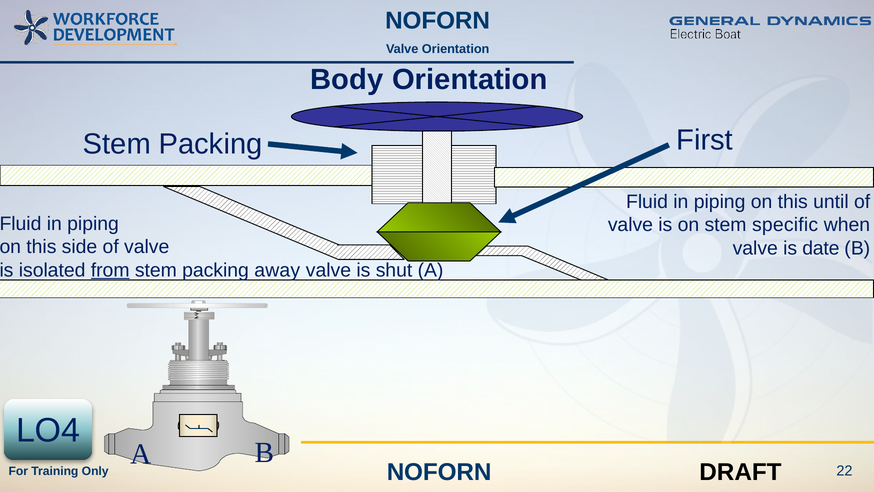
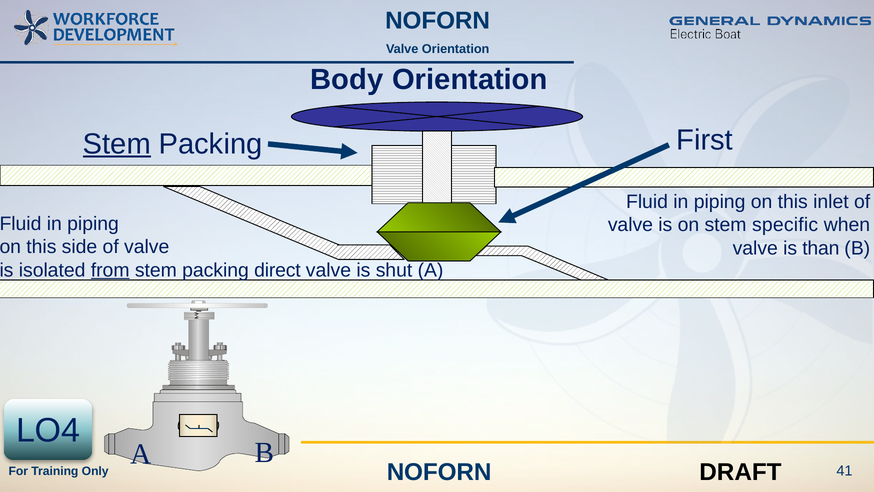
Stem underline: none -> present (117, 144)
until: until -> inlet (831, 202)
date: date -> than (821, 248)
away: away -> direct (277, 270)
22: 22 -> 41 (844, 471)
